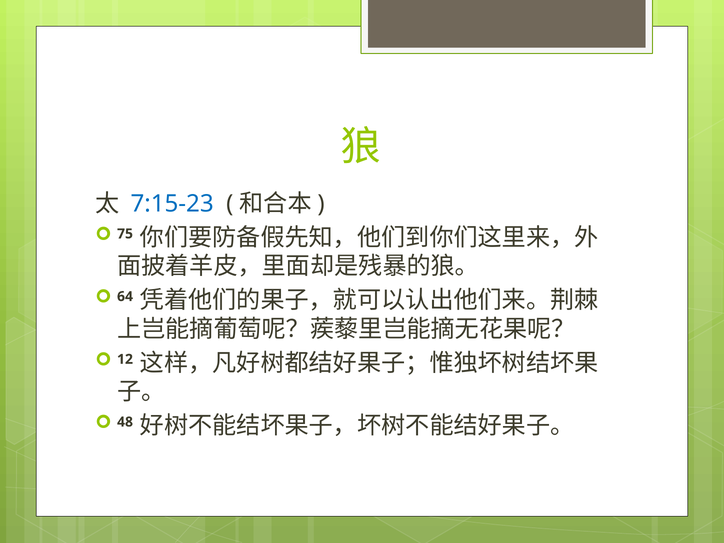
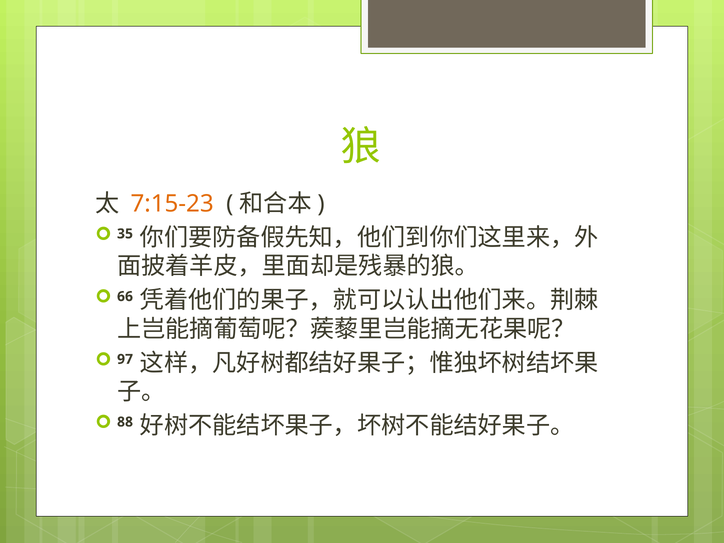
7:15-23 colour: blue -> orange (172, 204)
75: 75 -> 35 (125, 234)
64: 64 -> 66 (125, 297)
12: 12 -> 97 (125, 359)
48: 48 -> 88 (125, 422)
